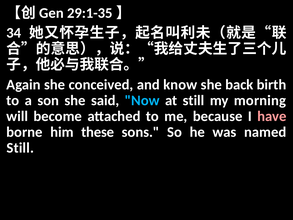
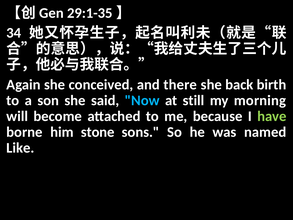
know: know -> there (180, 84)
have colour: pink -> light green (272, 116)
these: these -> stone (98, 132)
Still: Still -> Like (20, 148)
